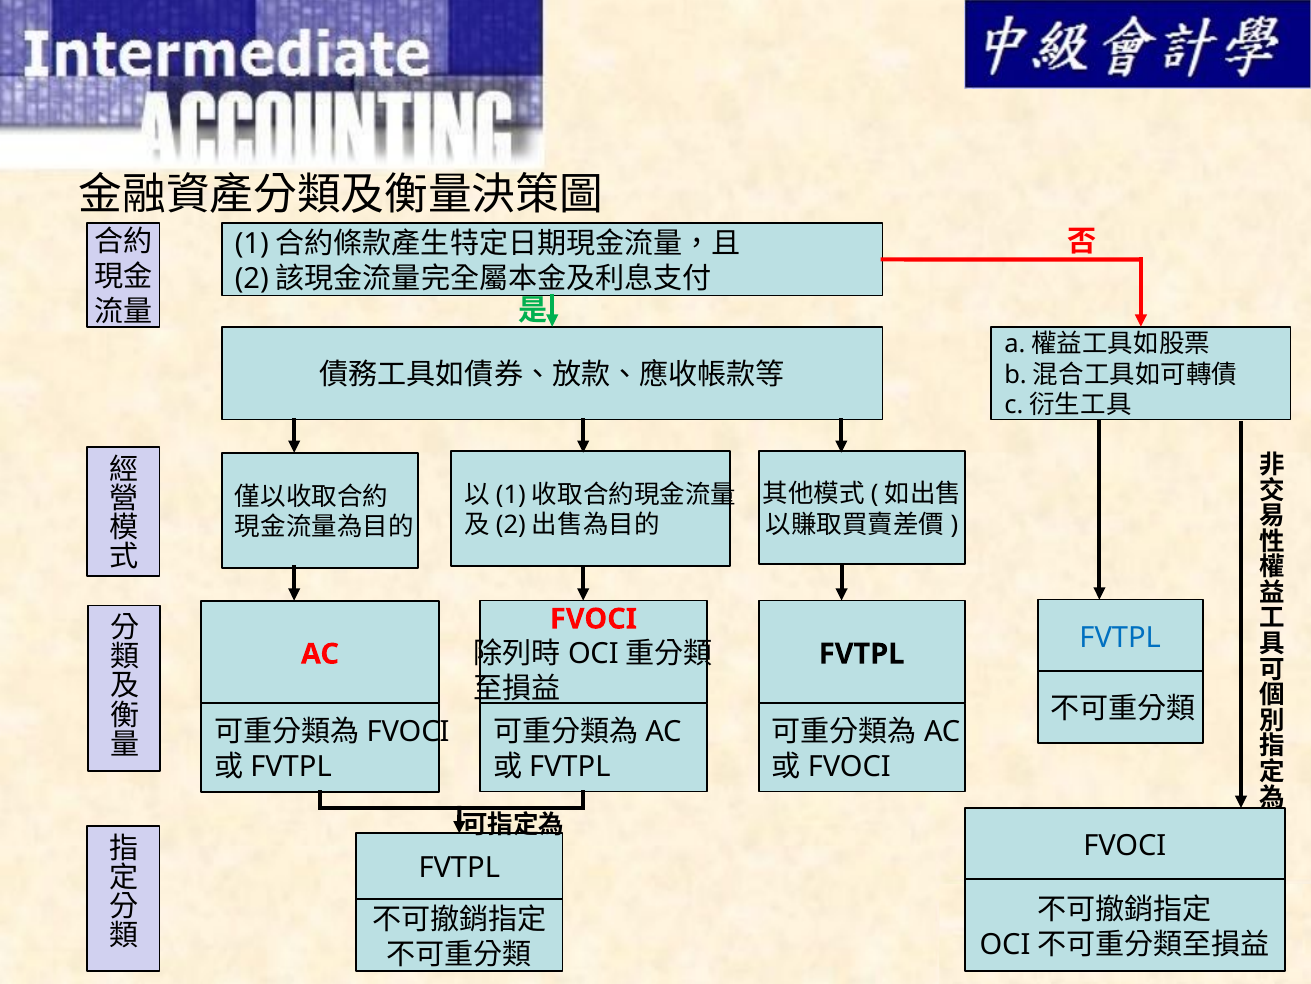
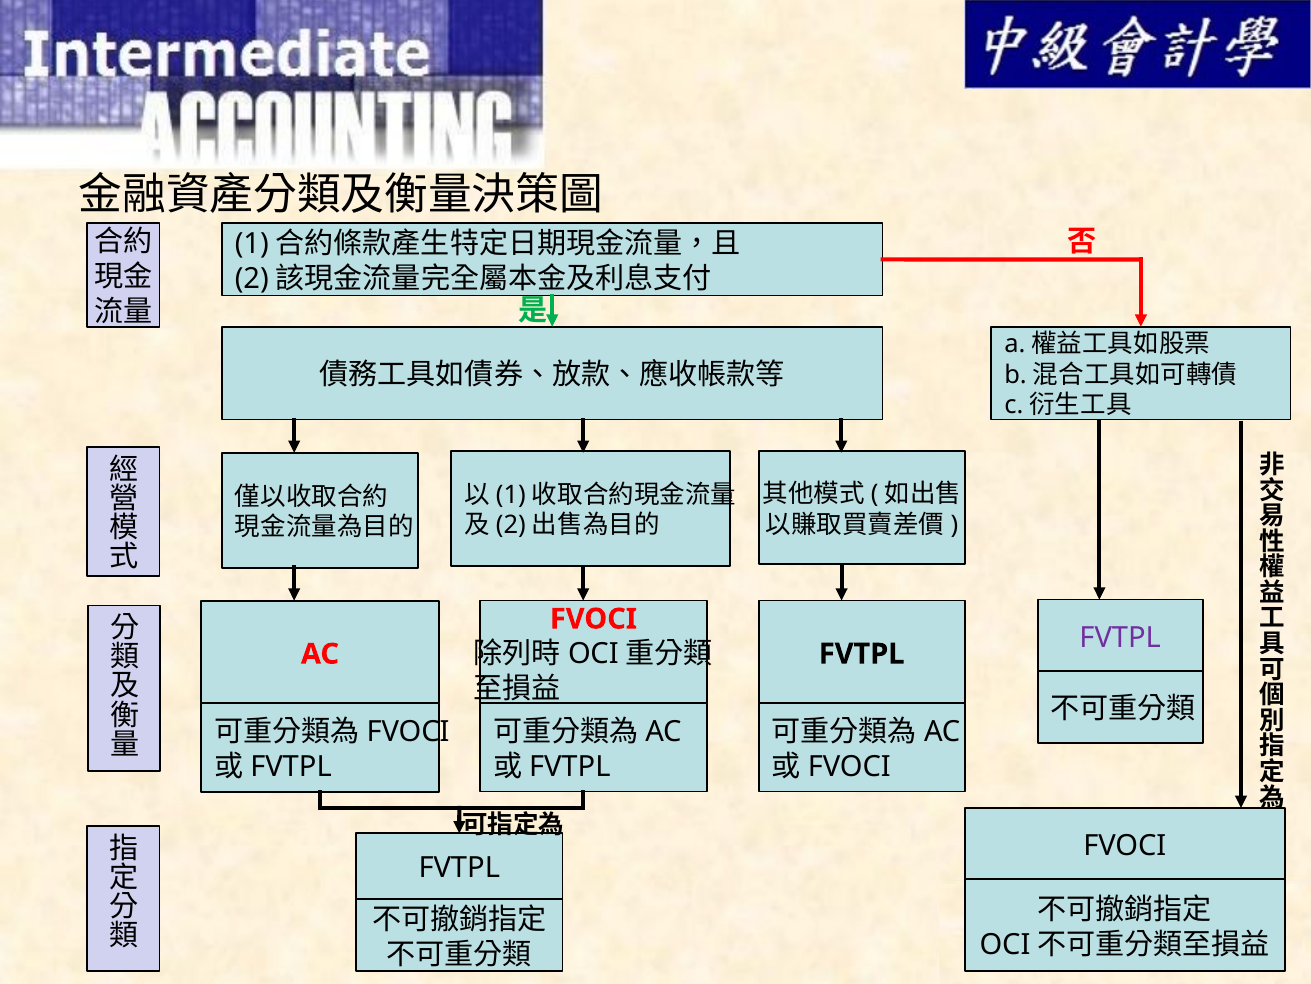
FVTPL colour: blue -> purple (1120, 637)
